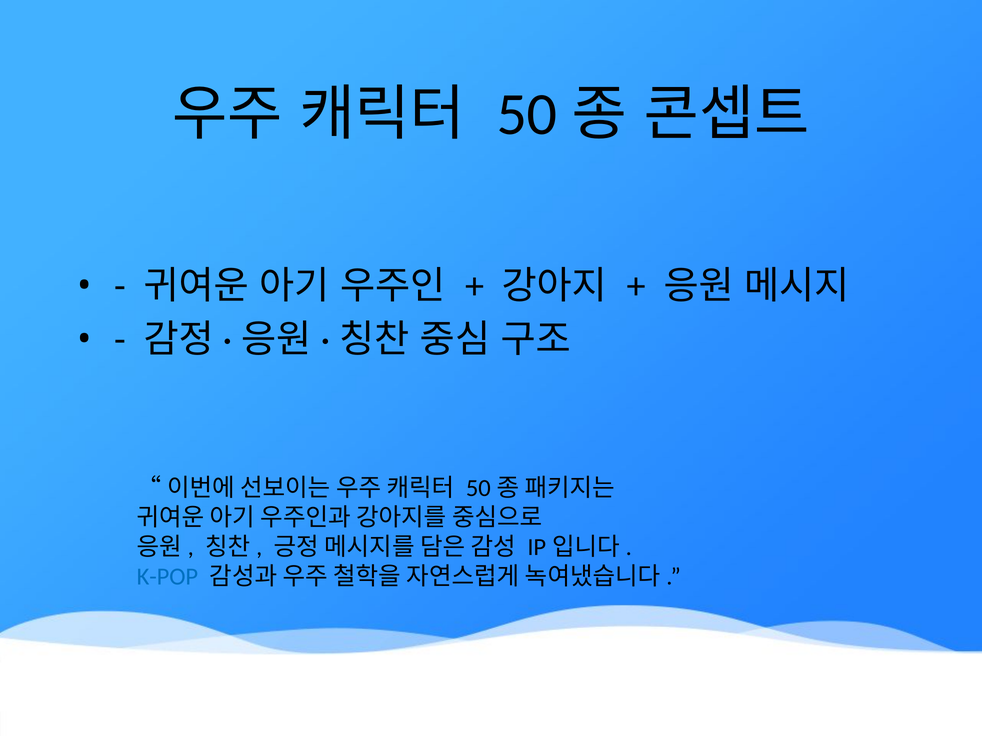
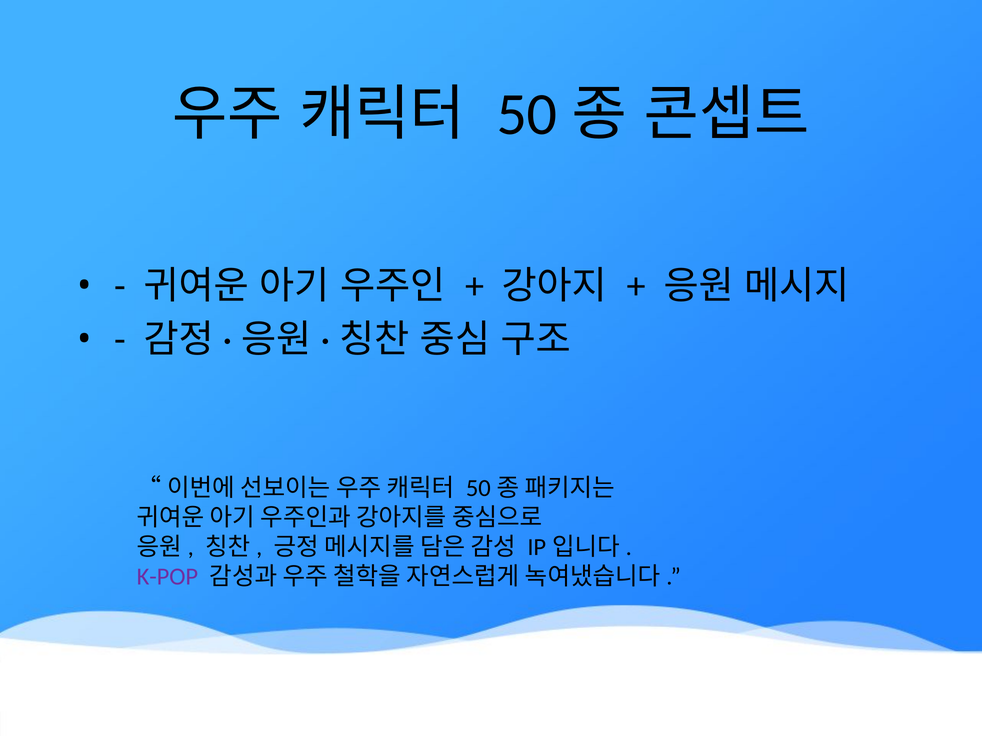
K-POP colour: blue -> purple (167, 577)
